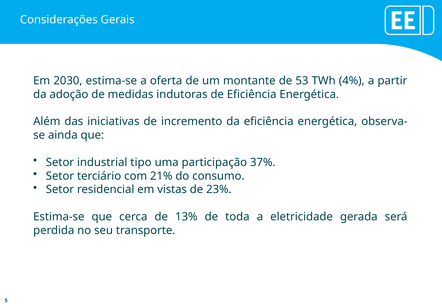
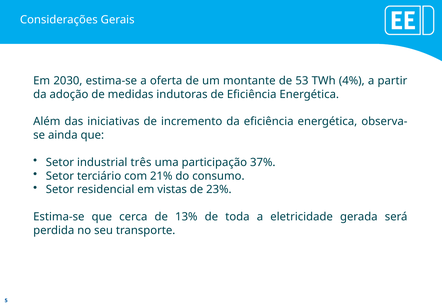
tipo: tipo -> três (141, 162)
